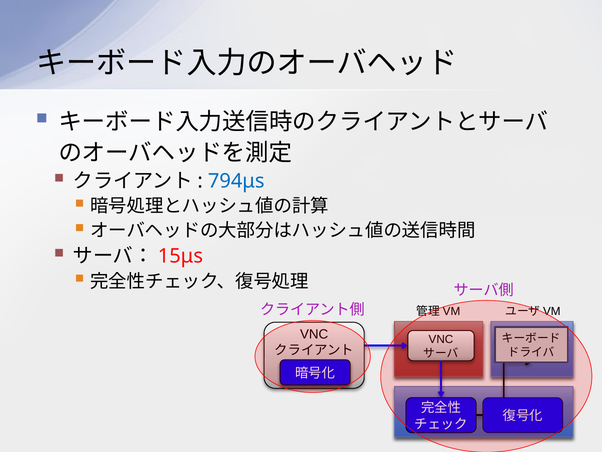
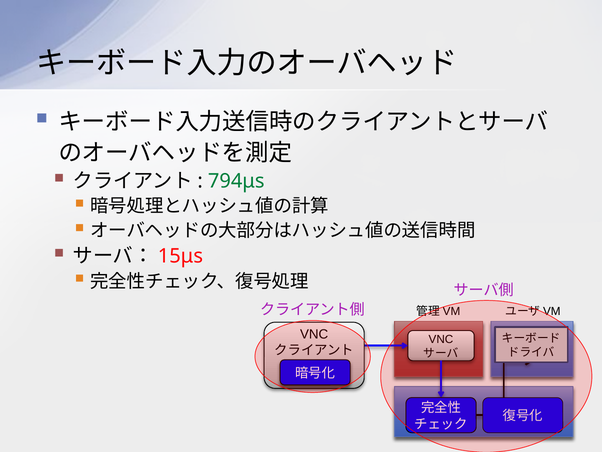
794μs colour: blue -> green (236, 181)
